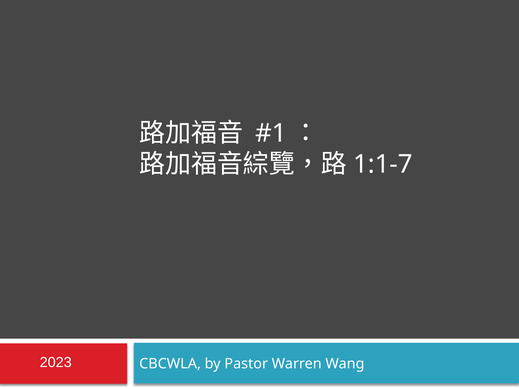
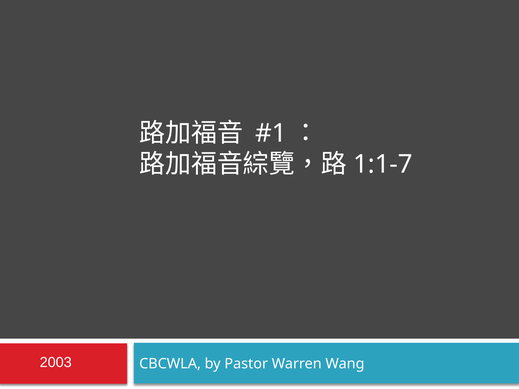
2023: 2023 -> 2003 (56, 363)
